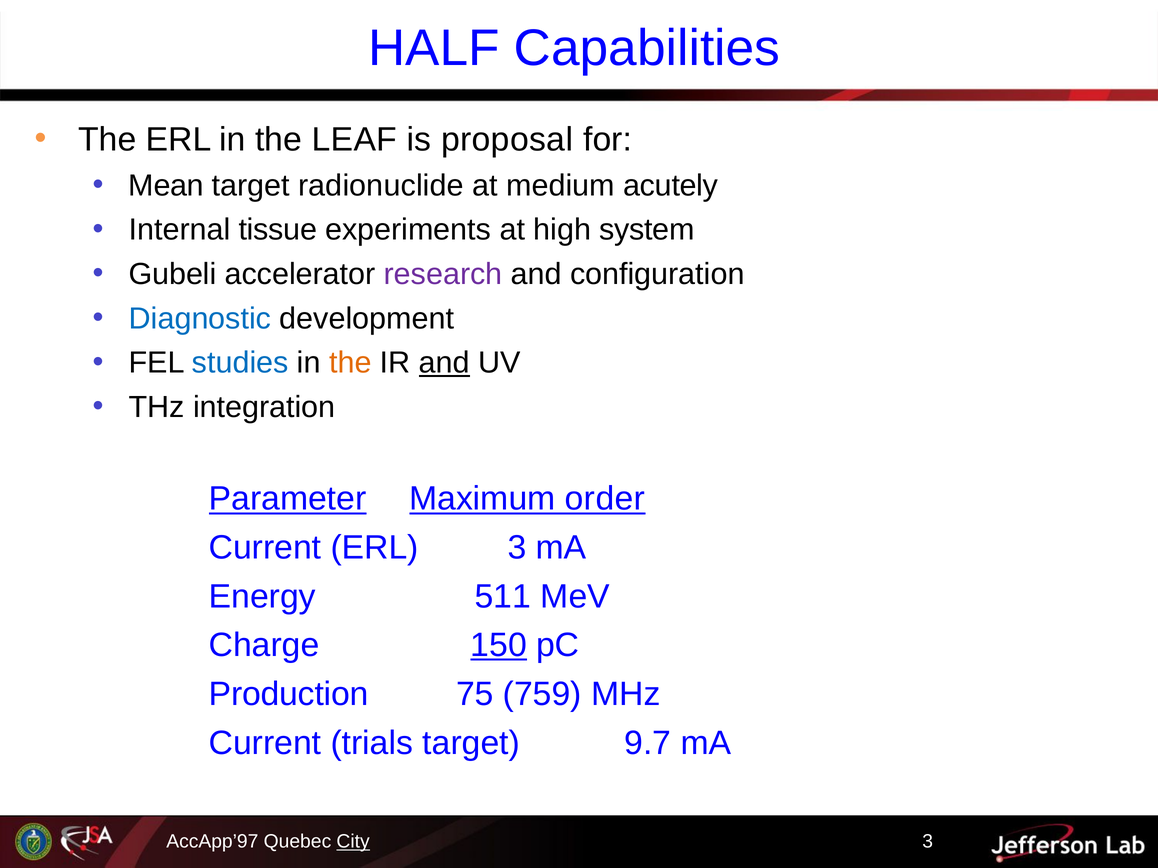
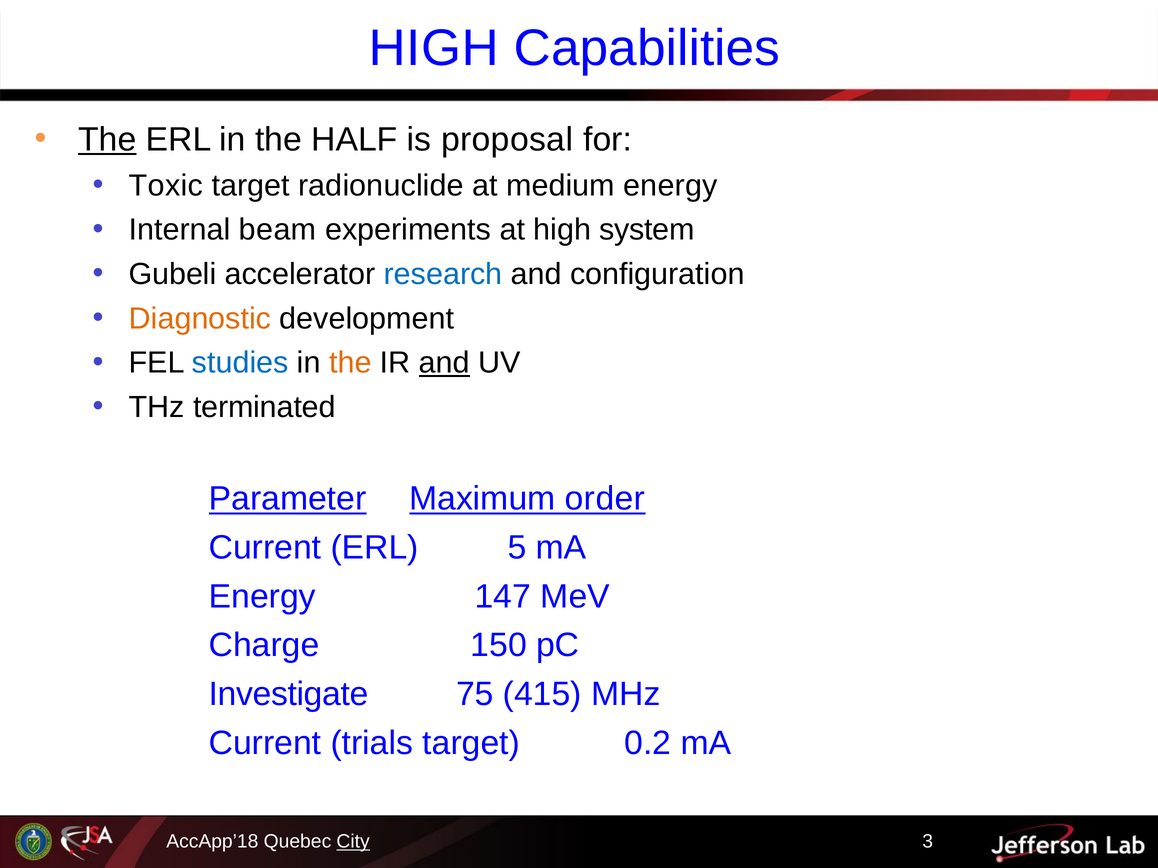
HALF: HALF -> HIGH (434, 48)
The underline: none -> present (107, 140)
LEAF: LEAF -> HALF (354, 140)
Mean: Mean -> Toxic (166, 186)
medium acutely: acutely -> energy (670, 186)
tissue: tissue -> beam (278, 230)
research colour: purple -> blue (443, 274)
Diagnostic colour: blue -> orange (200, 319)
integration: integration -> terminated (264, 407)
ERL 3: 3 -> 5 (517, 548)
511: 511 -> 147 (503, 597)
150 underline: present -> none (499, 646)
Production: Production -> Investigate (289, 694)
759: 759 -> 415 (542, 694)
9.7: 9.7 -> 0.2 (648, 743)
AccApp’97: AccApp’97 -> AccApp’18 (212, 842)
